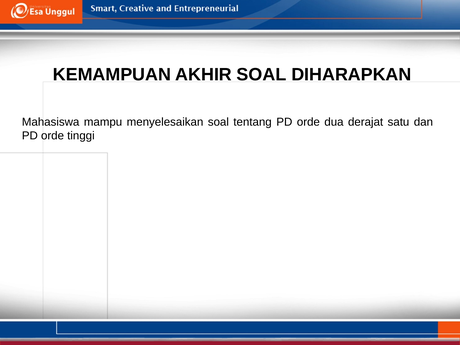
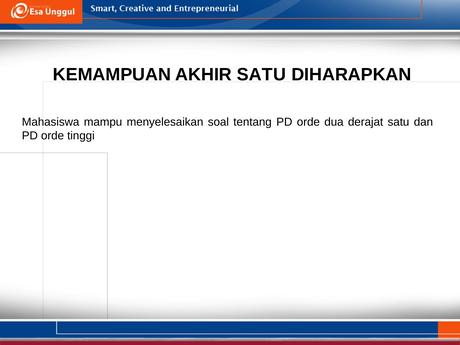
AKHIR SOAL: SOAL -> SATU (261, 75)
